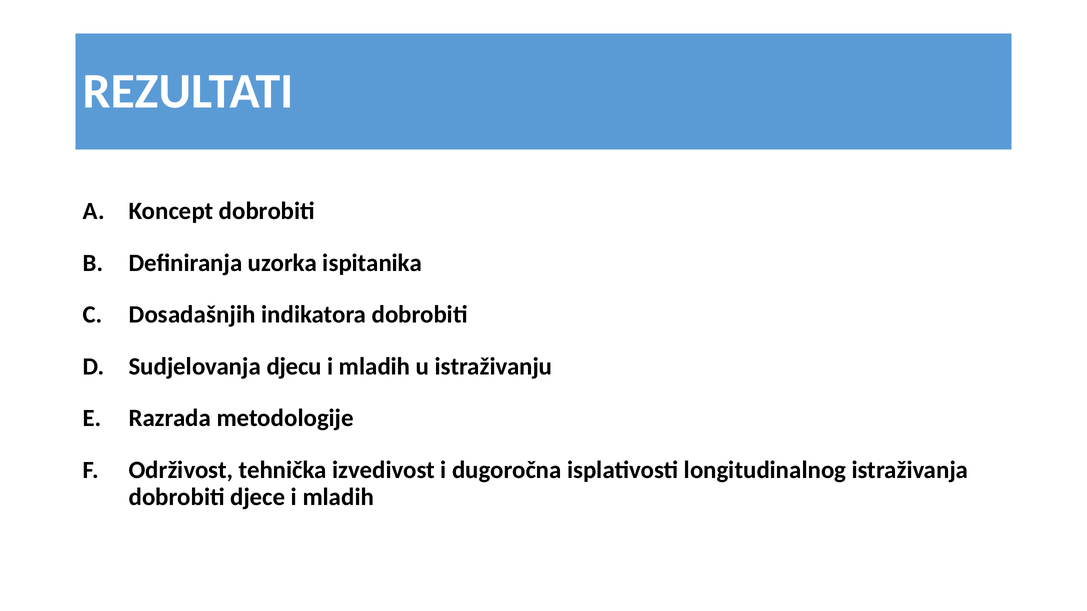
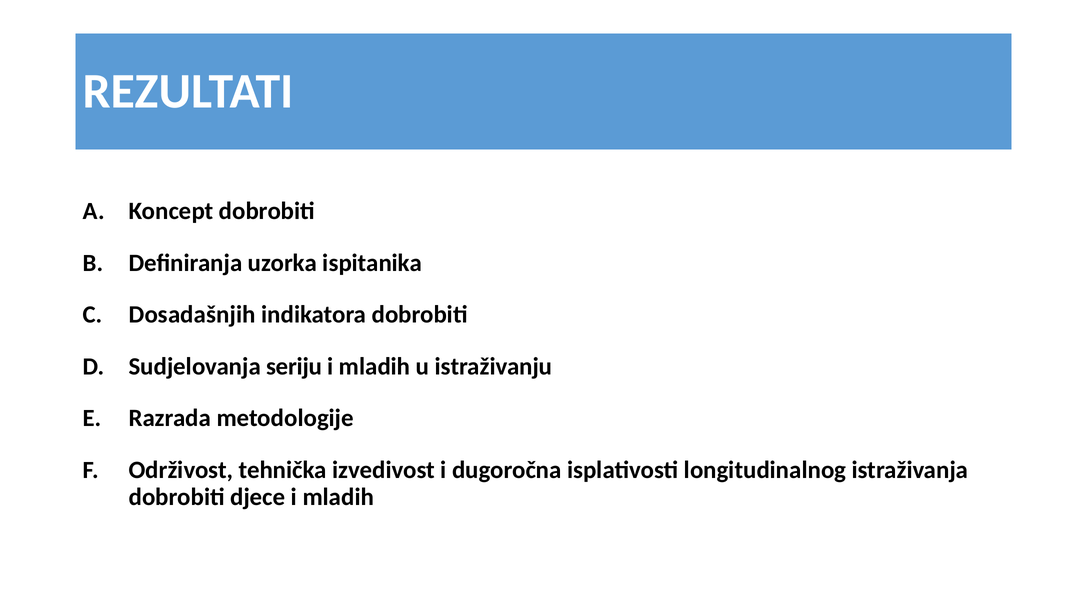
djecu: djecu -> seriju (294, 367)
